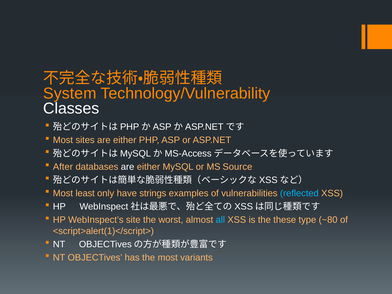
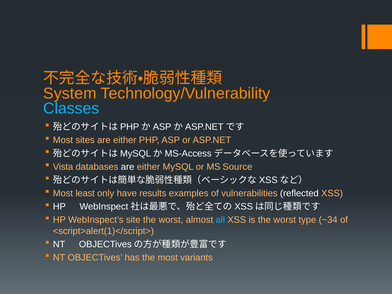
Classes colour: white -> light blue (71, 109)
After: After -> Vista (63, 167)
strings: strings -> results (153, 193)
reflected colour: light blue -> white (299, 193)
is the these: these -> worst (285, 220)
~80: ~80 -> ~34 (328, 220)
